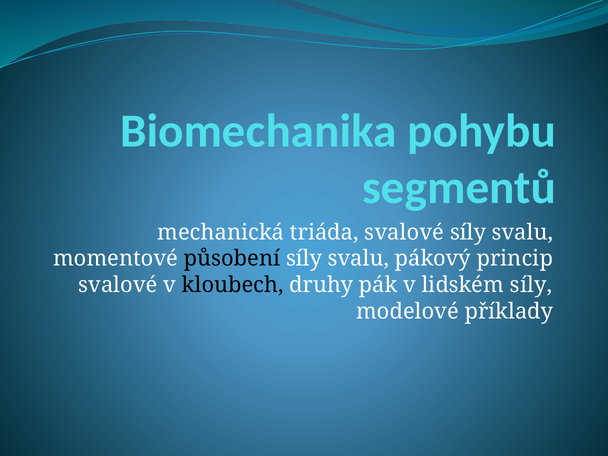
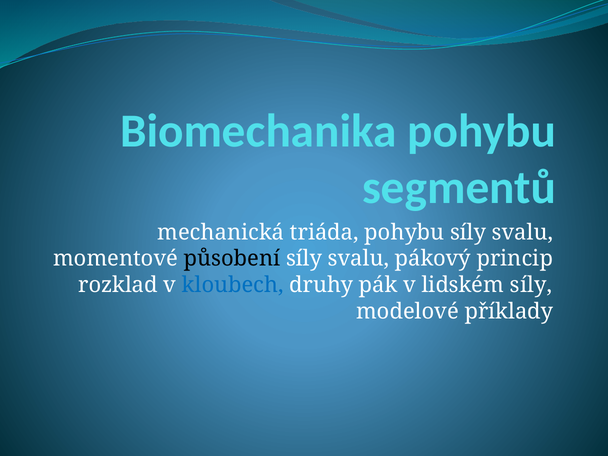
triáda svalové: svalové -> pohybu (404, 232)
svalové: svalové -> rozklad (118, 285)
kloubech colour: black -> blue (233, 285)
